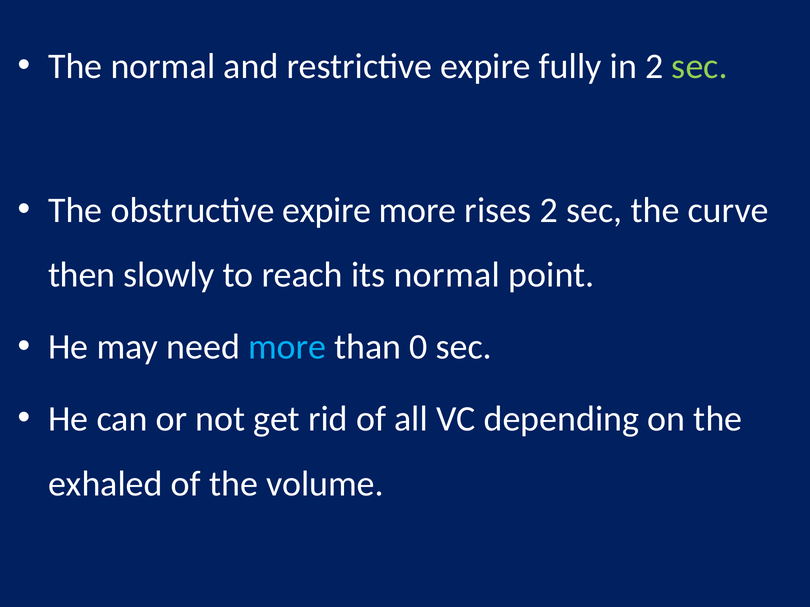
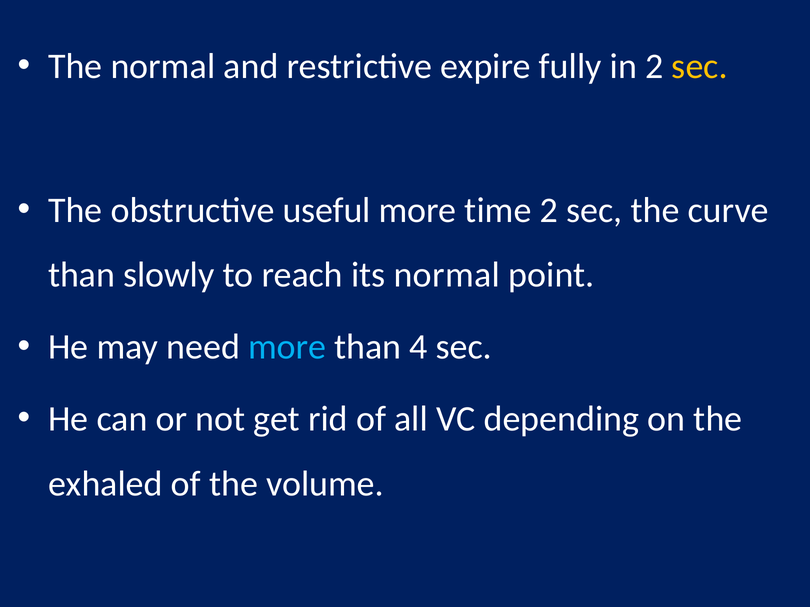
sec colour: light green -> yellow (700, 67)
obstructive expire: expire -> useful (327, 211)
rises: rises -> time (498, 211)
then: then -> than (82, 275)
0: 0 -> 4 (418, 347)
